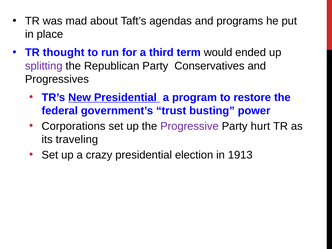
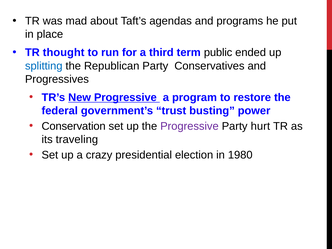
would: would -> public (218, 53)
splitting colour: purple -> blue (44, 66)
New Presidential: Presidential -> Progressive (125, 97)
Corporations: Corporations -> Conservation (74, 126)
1913: 1913 -> 1980 (240, 155)
